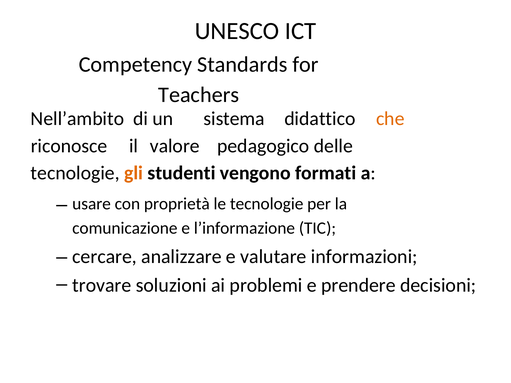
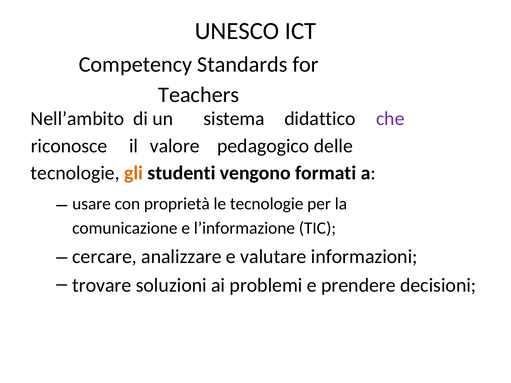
che colour: orange -> purple (390, 119)
